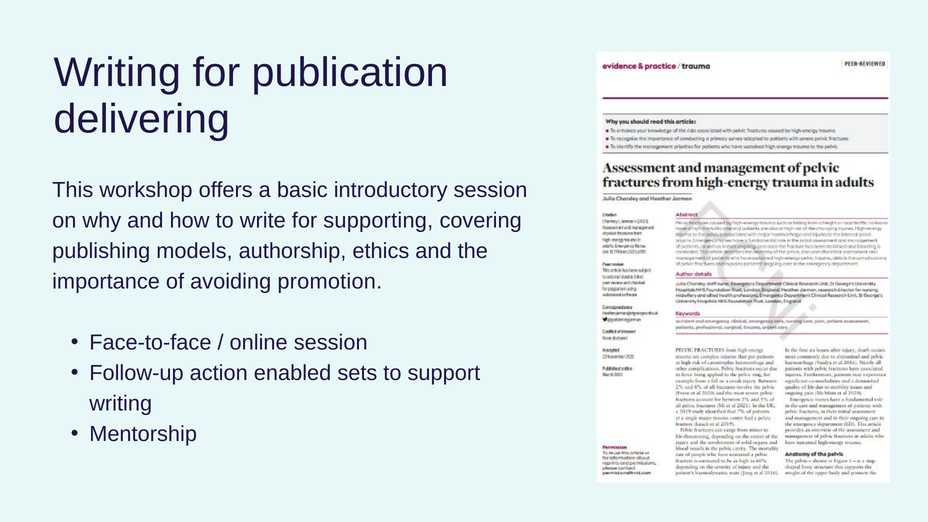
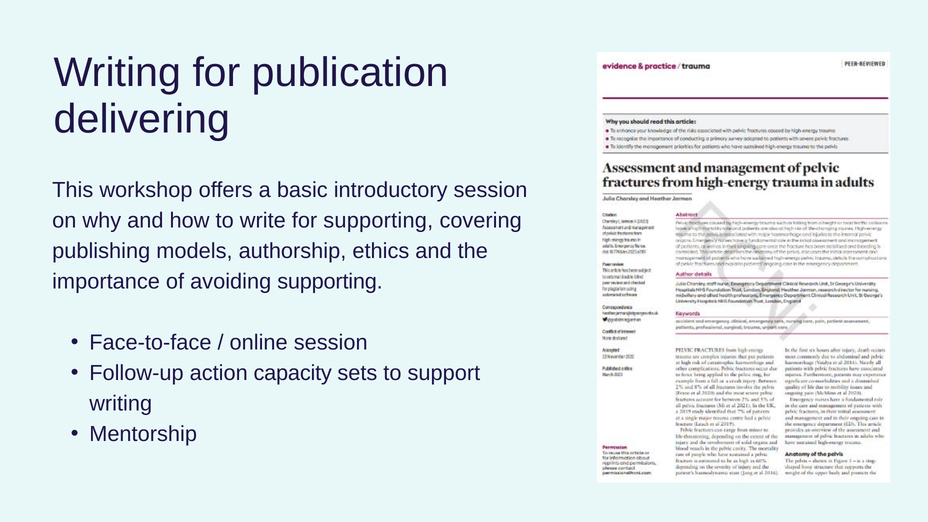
avoiding promotion: promotion -> supporting (330, 281)
enabled: enabled -> capacity (293, 373)
